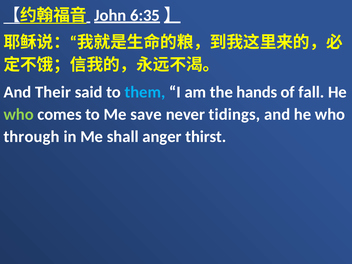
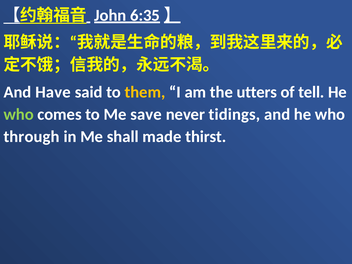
Their: Their -> Have (53, 92)
them colour: light blue -> yellow (145, 92)
hands: hands -> utters (257, 92)
fall: fall -> tell (311, 92)
anger: anger -> made (162, 137)
